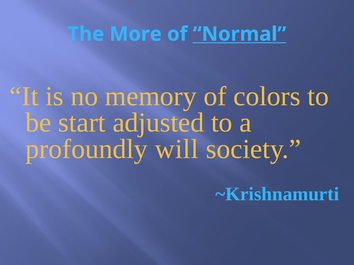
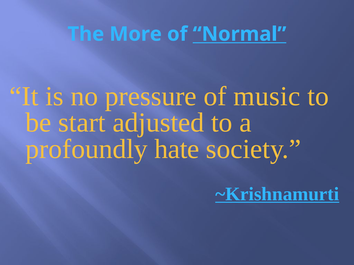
memory: memory -> pressure (151, 96)
colors: colors -> music (267, 96)
will: will -> hate (177, 149)
~Krishnamurti underline: none -> present (277, 194)
